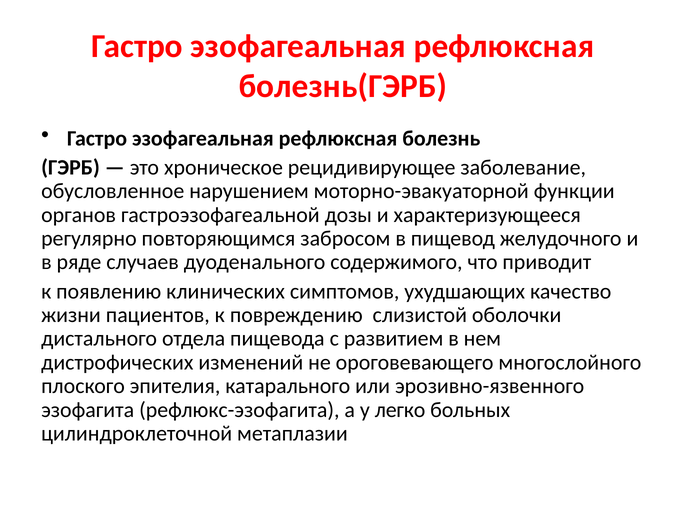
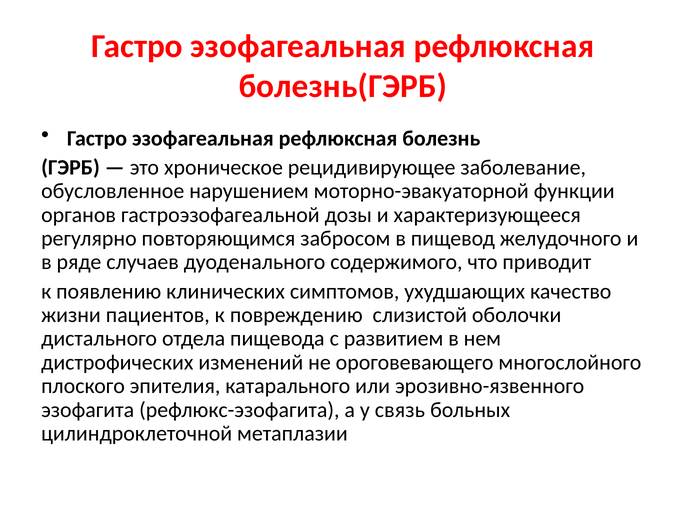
легко: легко -> связь (400, 409)
